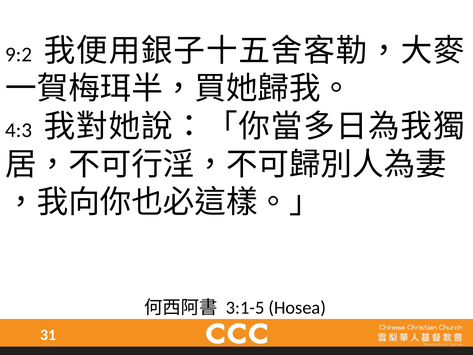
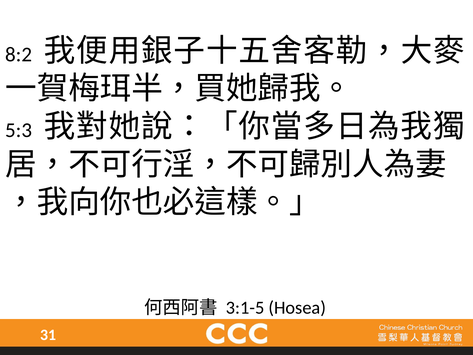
9:2: 9:2 -> 8:2 (19, 54)
4:3: 4:3 -> 5:3 (19, 130)
